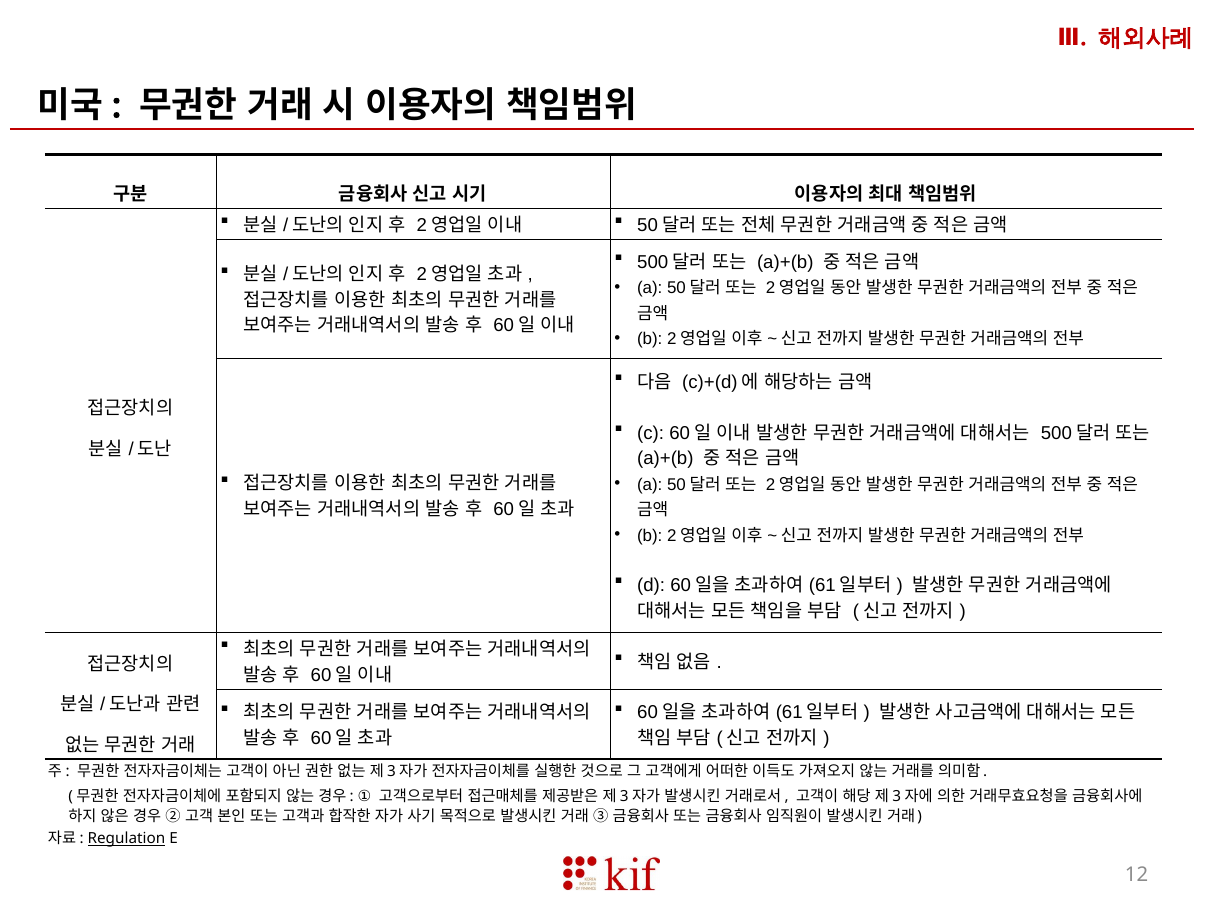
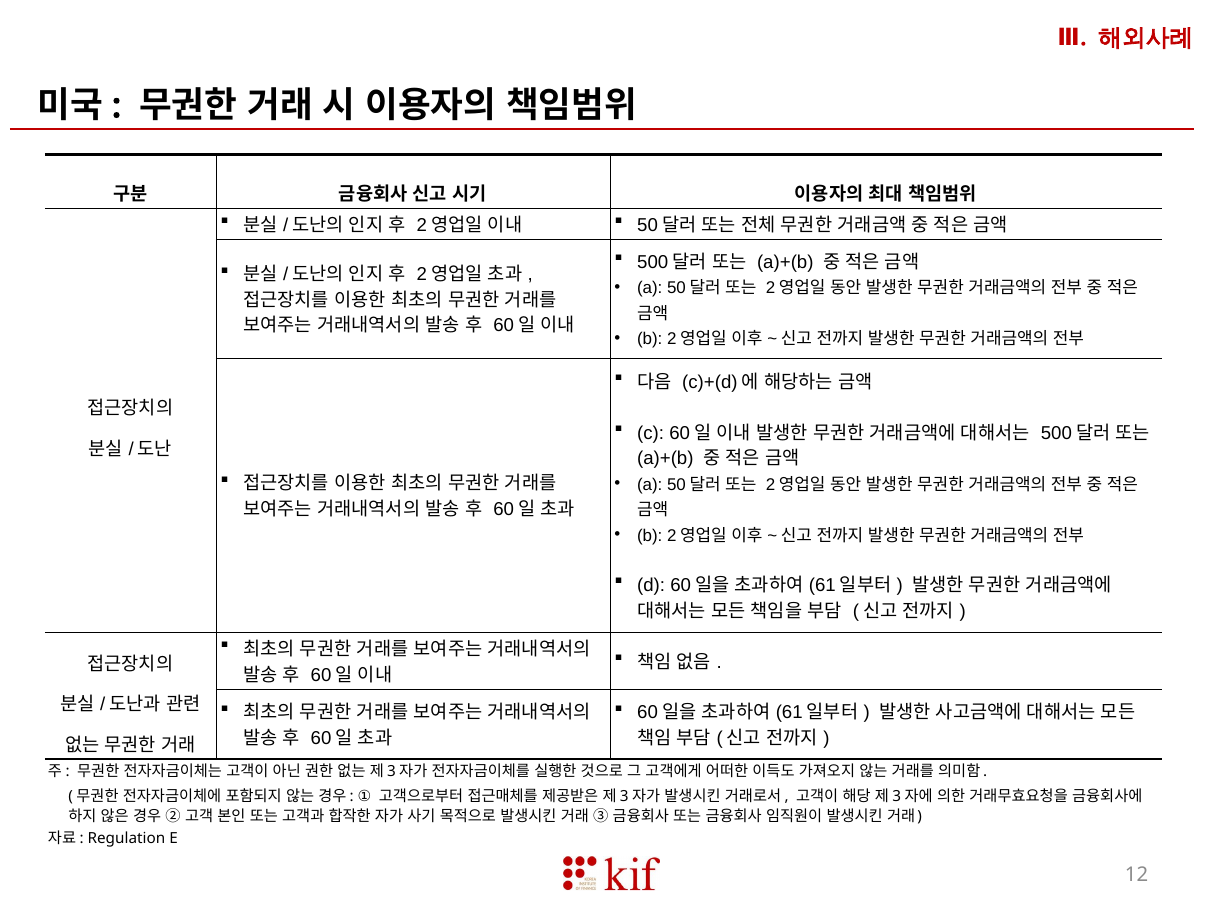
Regulation underline: present -> none (126, 839)
